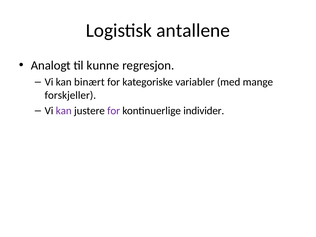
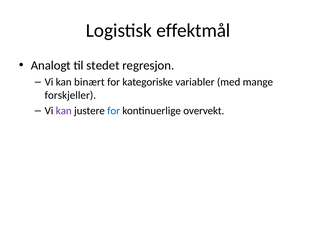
antallene: antallene -> effektmål (193, 31)
kunne: kunne -> stedet (103, 65)
for colour: purple -> blue (114, 111)
individer: individer -> overvekt (204, 111)
